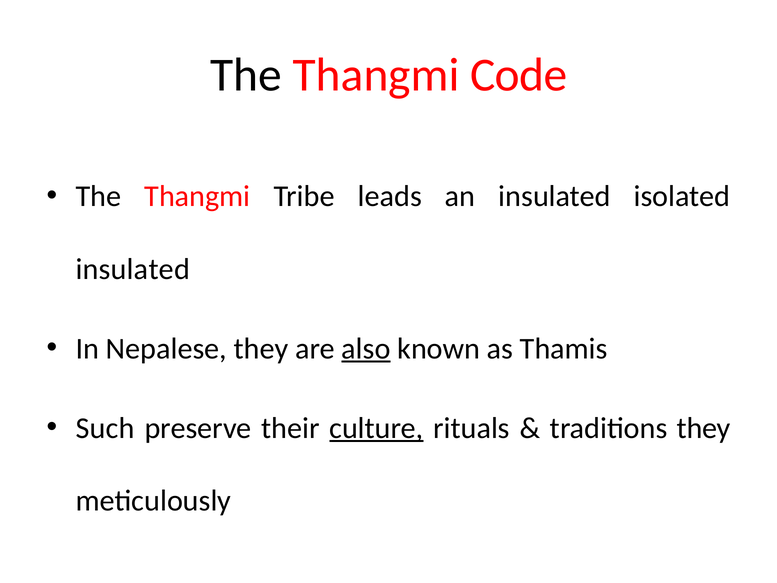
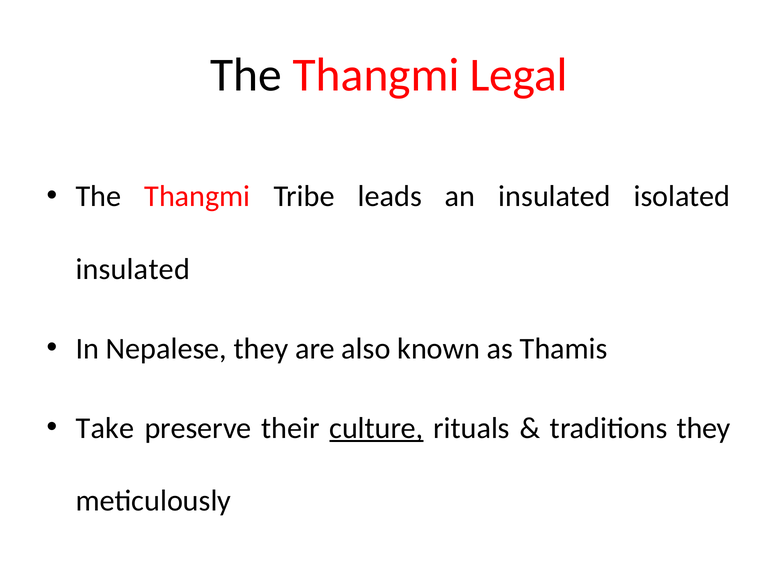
Code: Code -> Legal (519, 75)
also underline: present -> none (366, 348)
Such: Such -> Take (105, 428)
